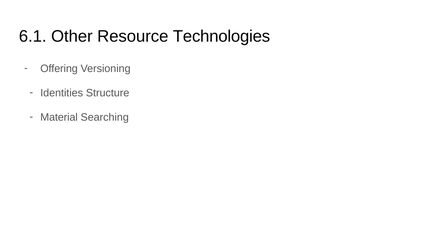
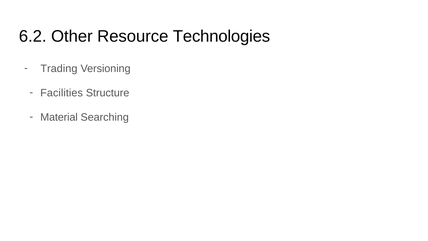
6.1: 6.1 -> 6.2 (33, 36)
Offering: Offering -> Trading (59, 69)
Identities: Identities -> Facilities (62, 93)
